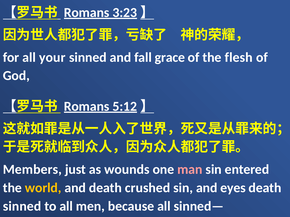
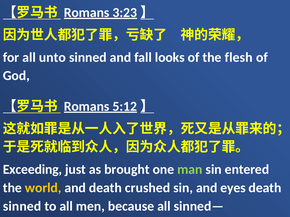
your: your -> unto (52, 57)
grace: grace -> looks (170, 57)
Members: Members -> Exceeding (32, 170)
wounds: wounds -> brought (127, 170)
man colour: pink -> light green (190, 170)
